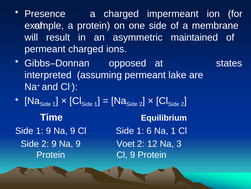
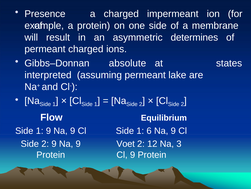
maintained: maintained -> determines (194, 37)
opposed: opposed -> absolute (127, 63)
Time: Time -> Flow (51, 117)
6 Na 1: 1 -> 9 (173, 130)
